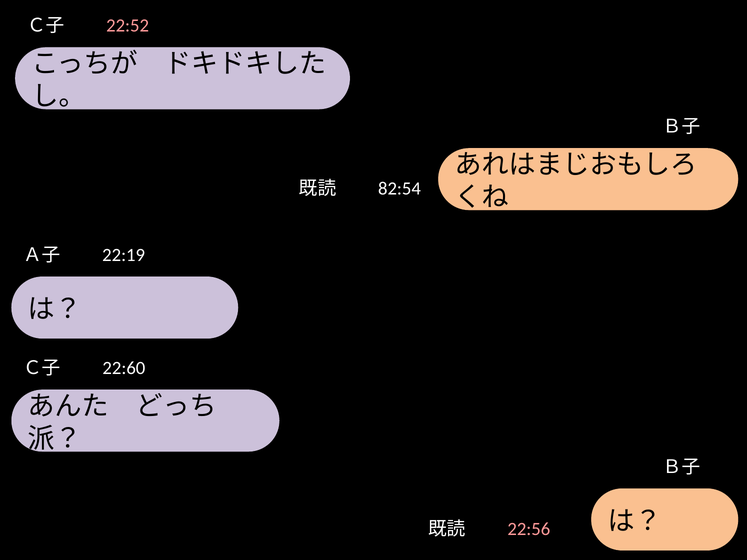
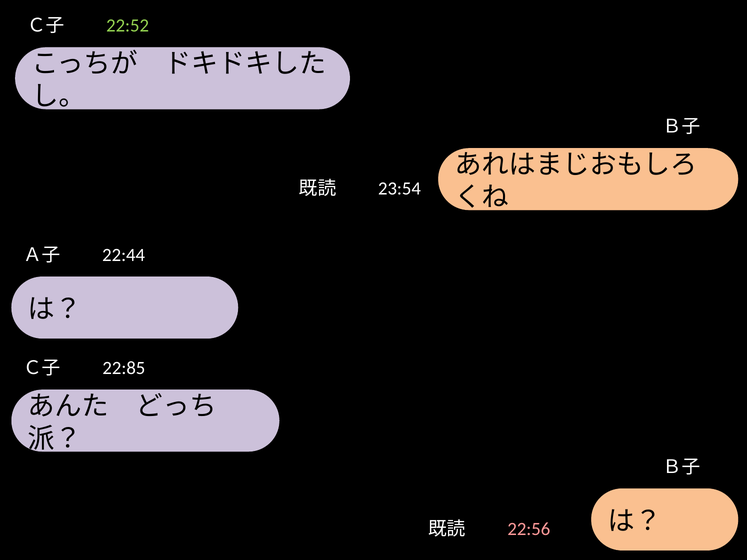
22:52 colour: pink -> light green (128, 26)
82:54: 82:54 -> 23:54 (399, 189)
22:19: 22:19 -> 22:44 (124, 255)
22:60: 22:60 -> 22:85 (124, 368)
